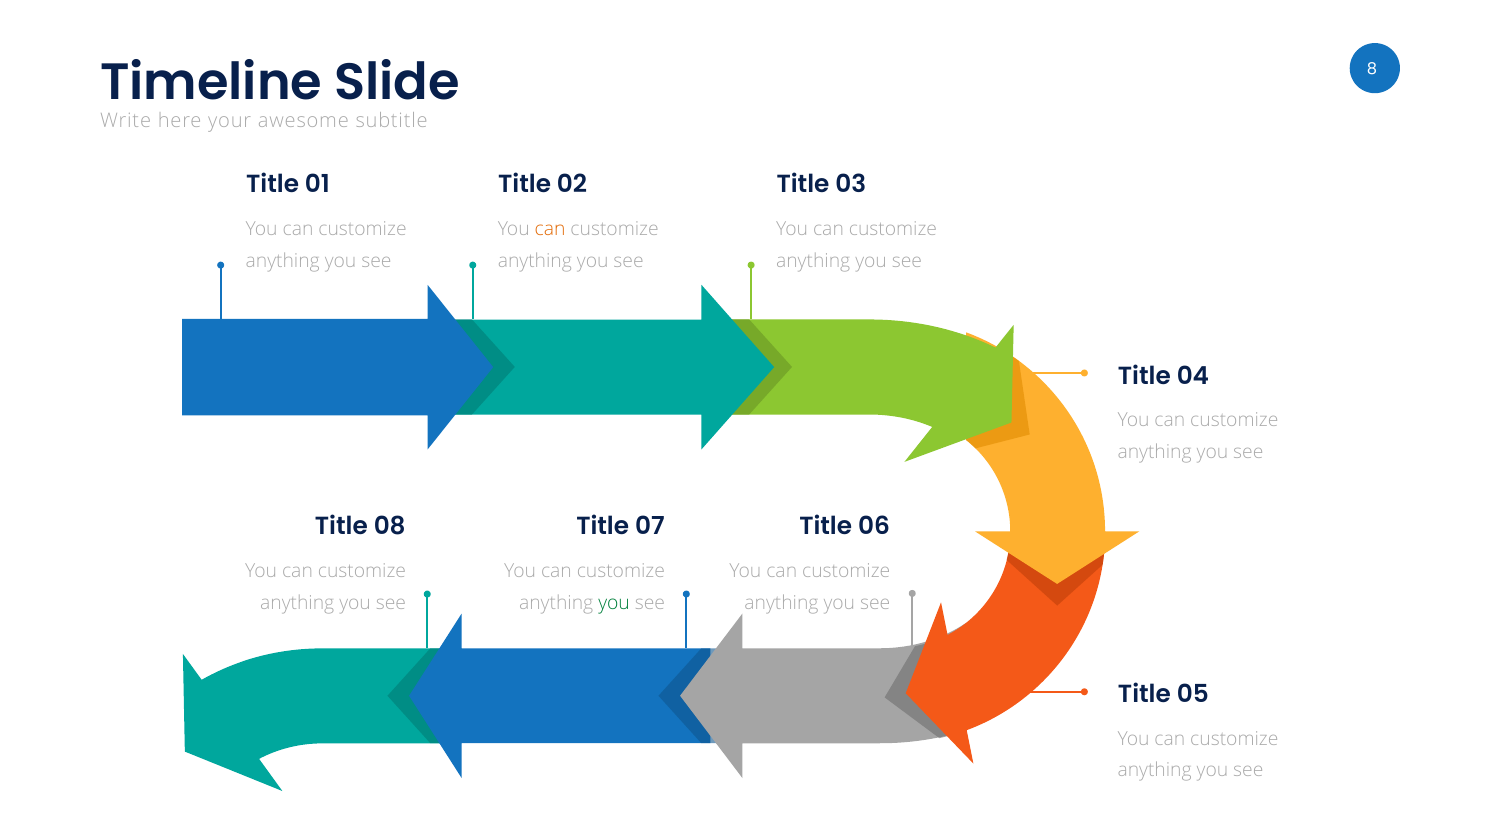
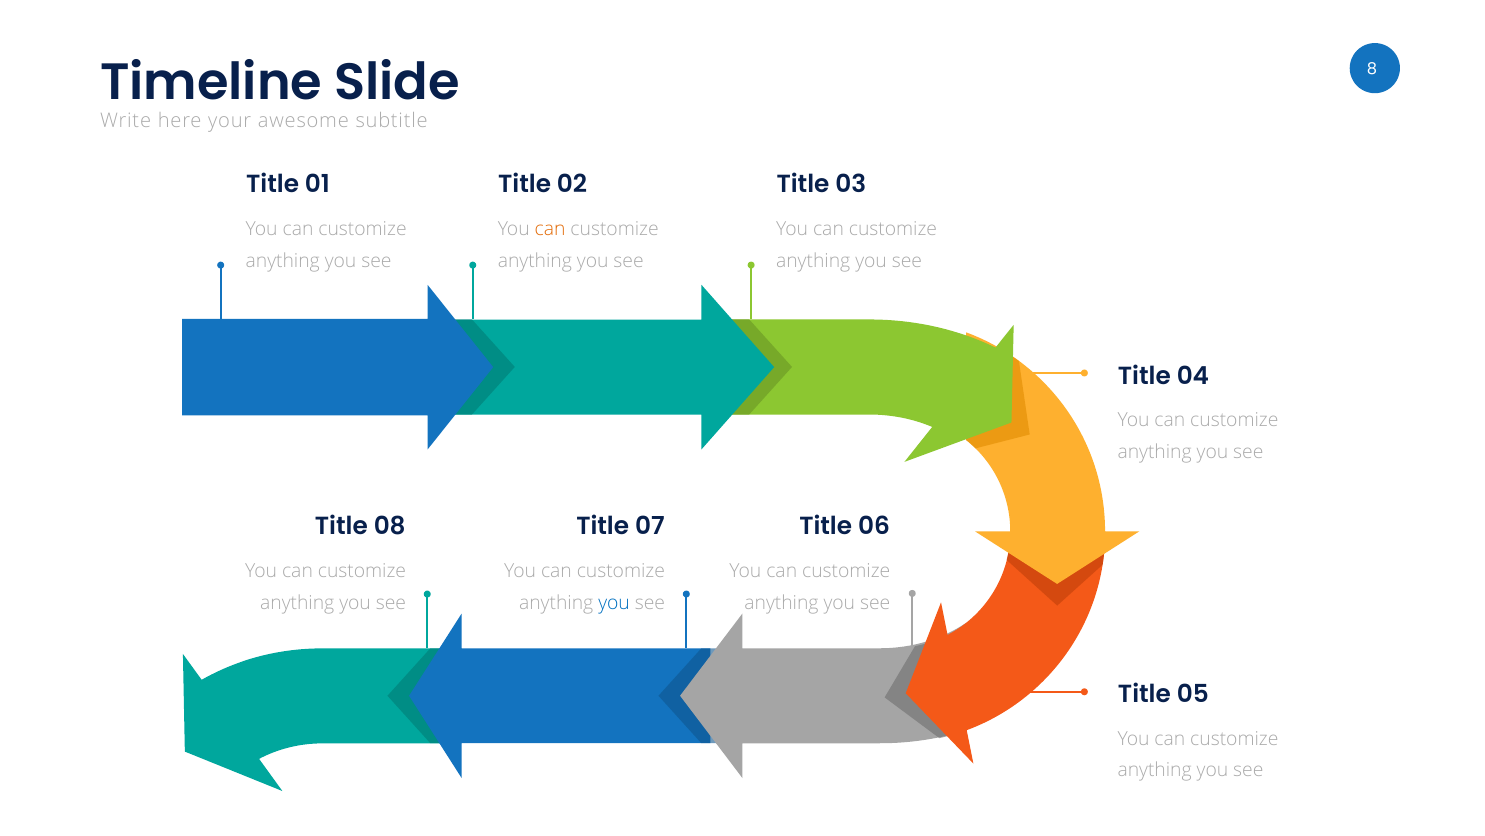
you colour: green -> blue (614, 602)
